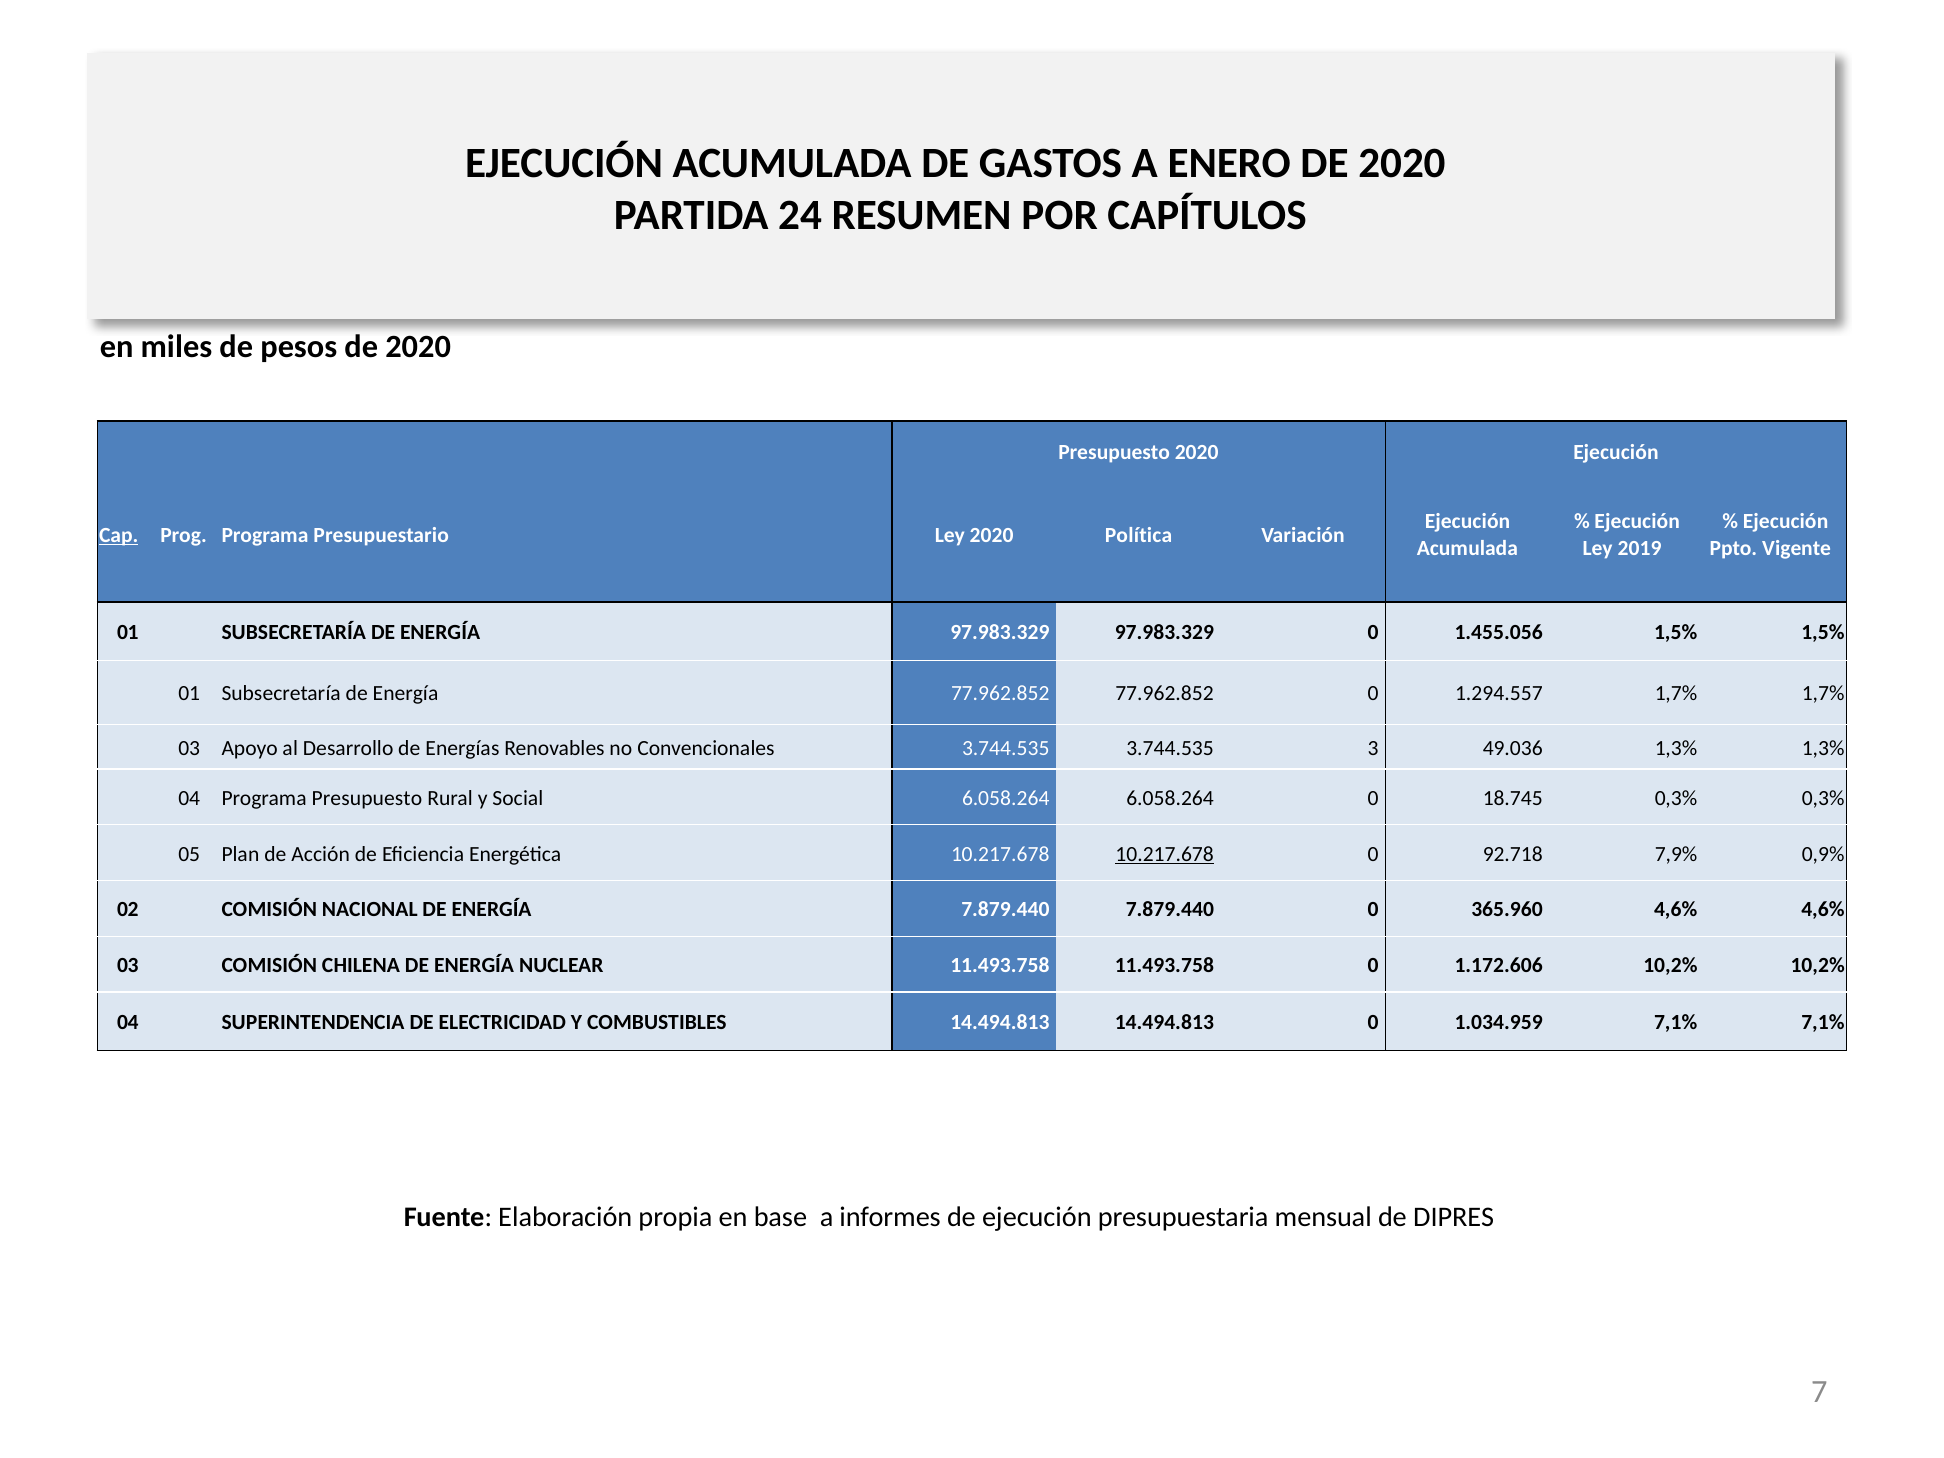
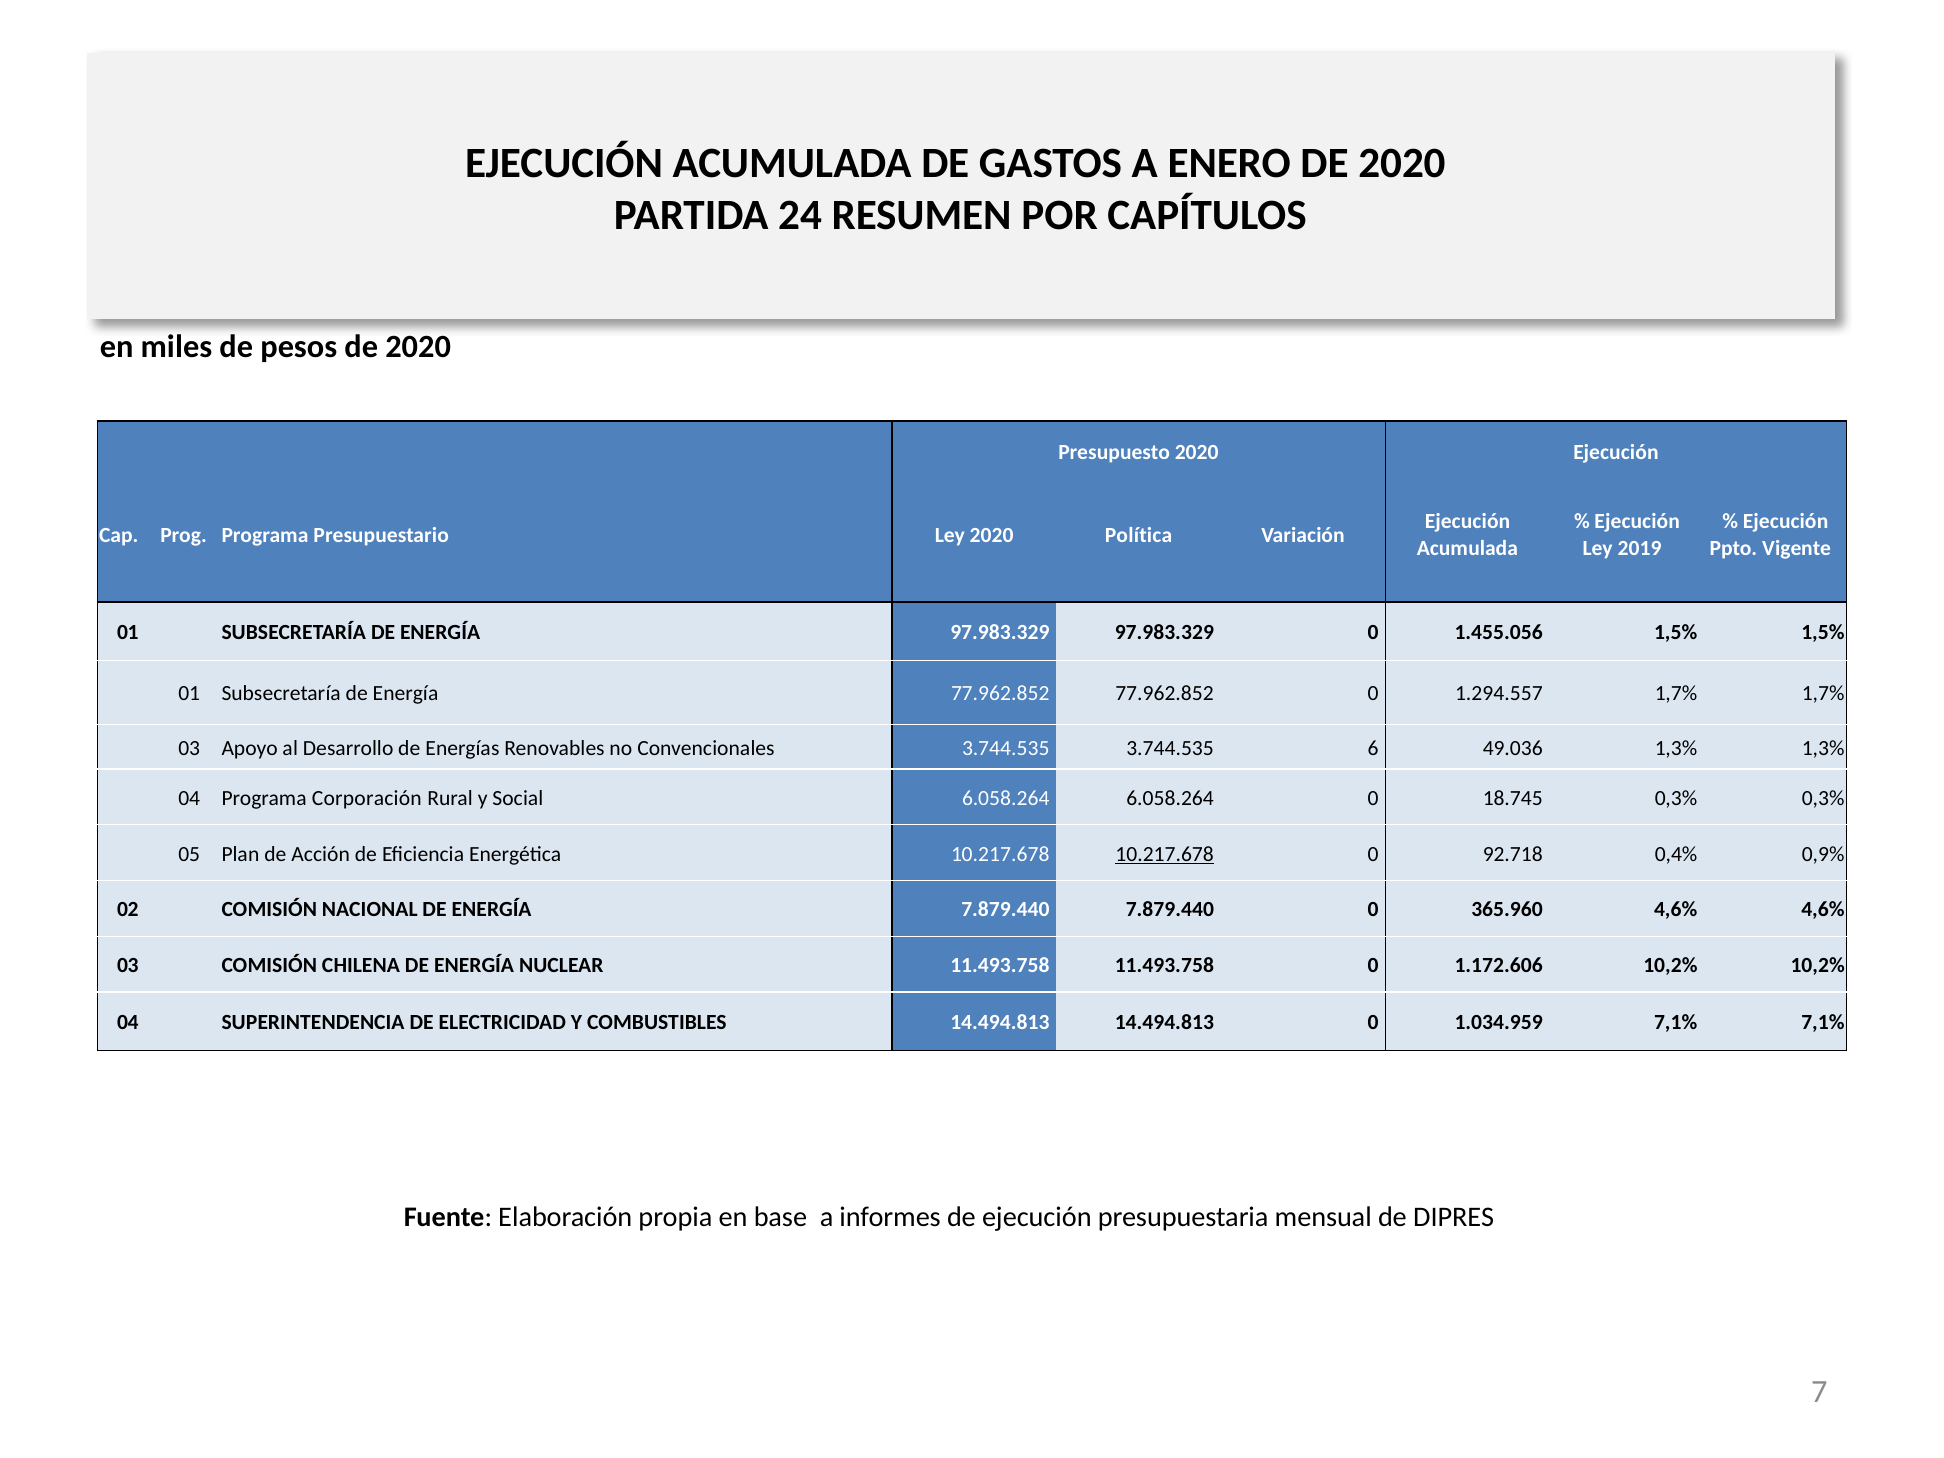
Cap underline: present -> none (119, 535)
3: 3 -> 6 (1373, 748)
Programa Presupuesto: Presupuesto -> Corporación (367, 798)
7,9%: 7,9% -> 0,4% (1676, 854)
